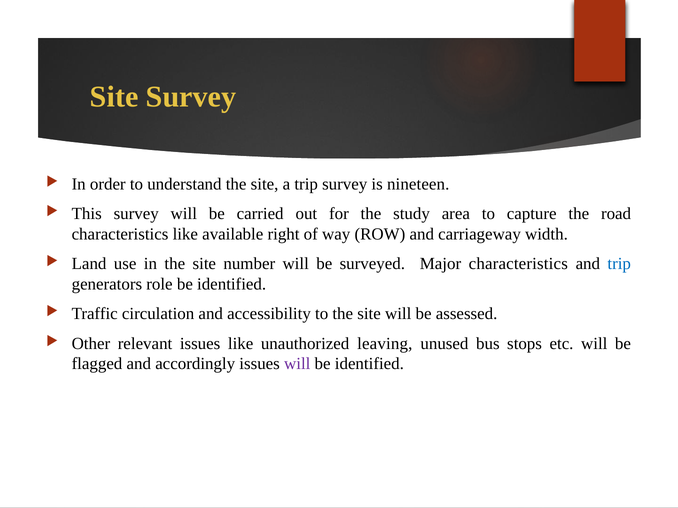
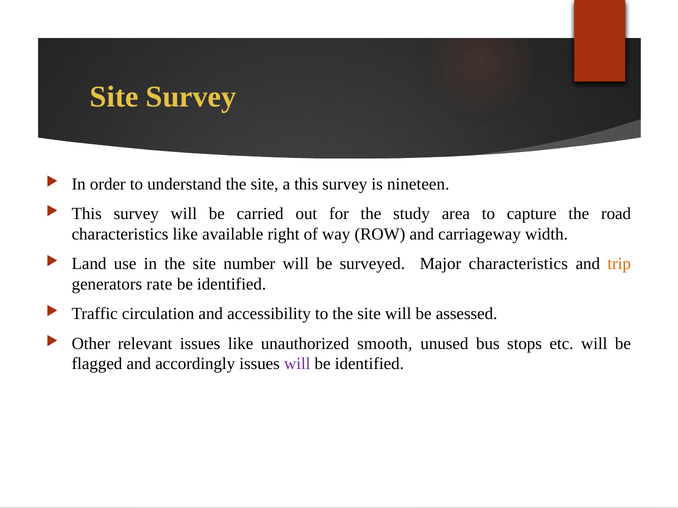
a trip: trip -> this (306, 184)
trip colour: blue -> orange (619, 264)
role: role -> rate (159, 284)
leaving: leaving -> smooth (385, 344)
